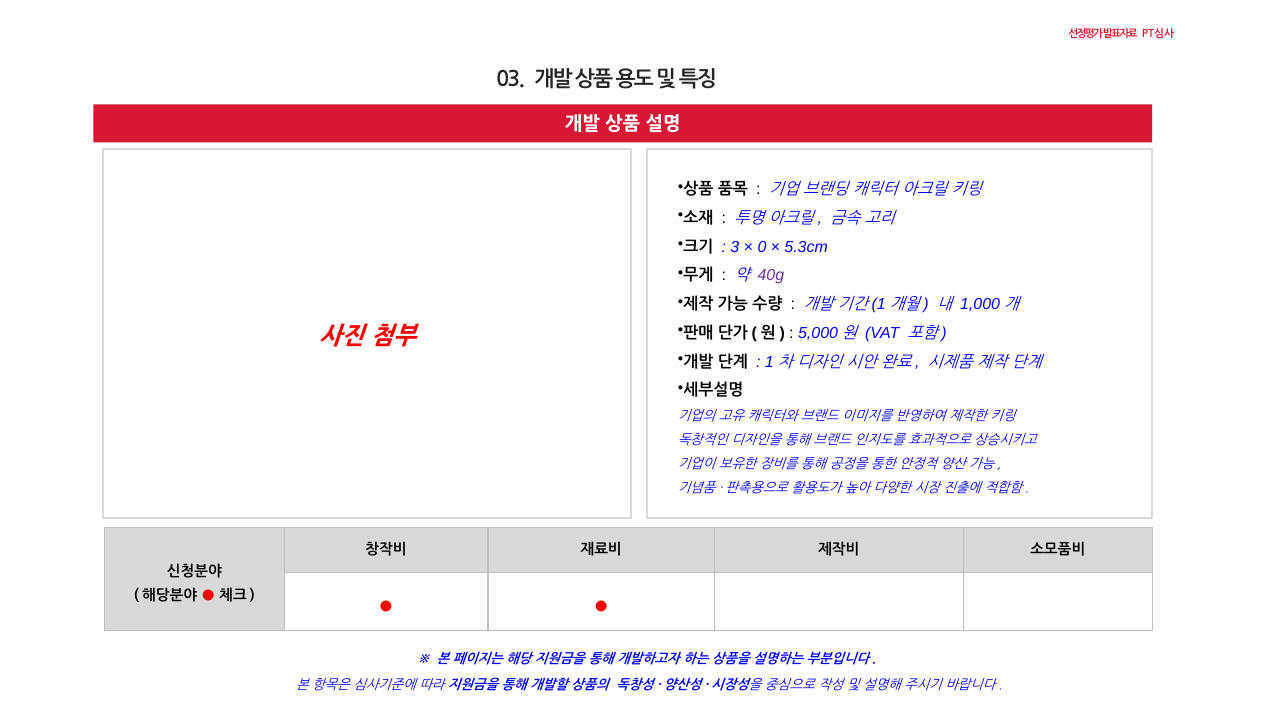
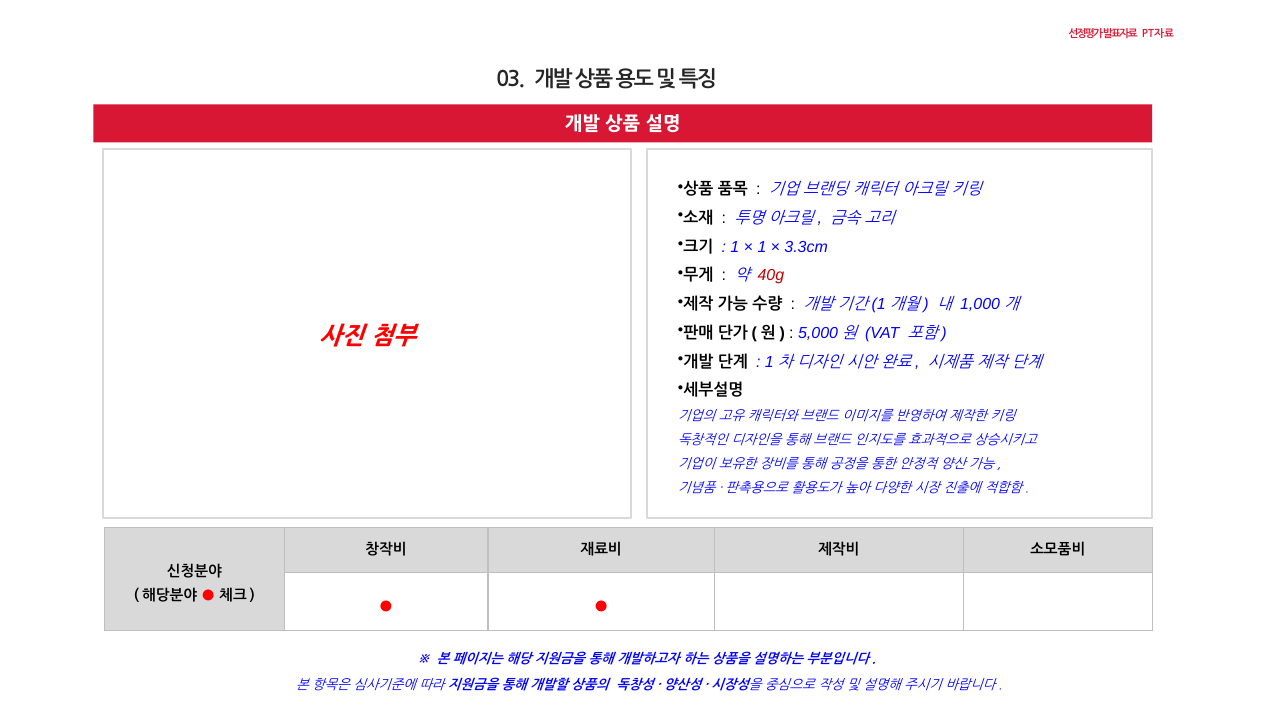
PT심사: PT심사 -> PT자료 (1158, 34)
3: 3 -> 1 (735, 247)
0: 0 -> 1 (762, 247)
5.3cm: 5.3cm -> 3.3cm (806, 247)
40g colour: purple -> red (771, 276)
